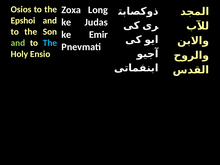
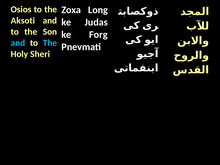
Epshoi: Epshoi -> Aksoti (23, 21)
Emir: Emir -> Forg (98, 35)
and colour: light green -> light blue (18, 43)
Ensio: Ensio -> Sheri (40, 54)
